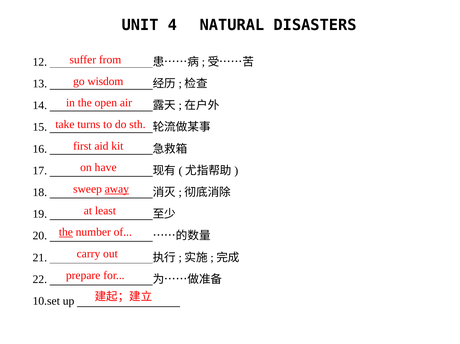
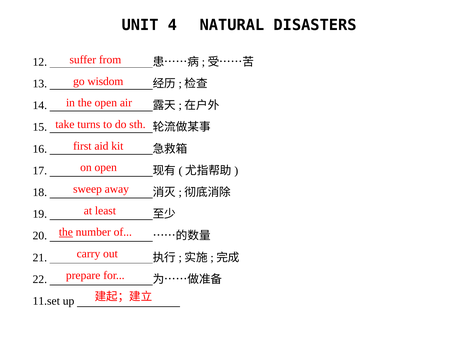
on have: have -> open (106, 168)
away underline: present -> none (117, 189)
10.set: 10.set -> 11.set (46, 301)
